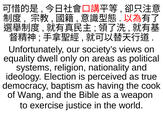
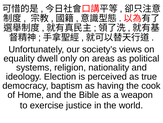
Wang: Wang -> Home (31, 94)
